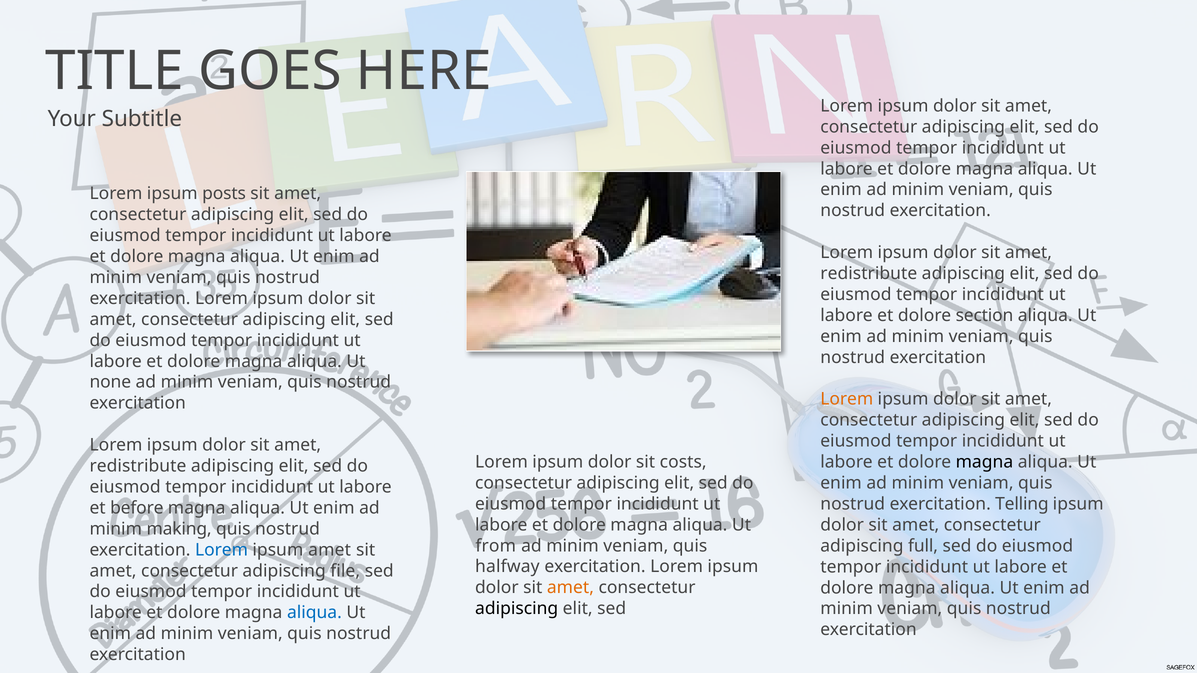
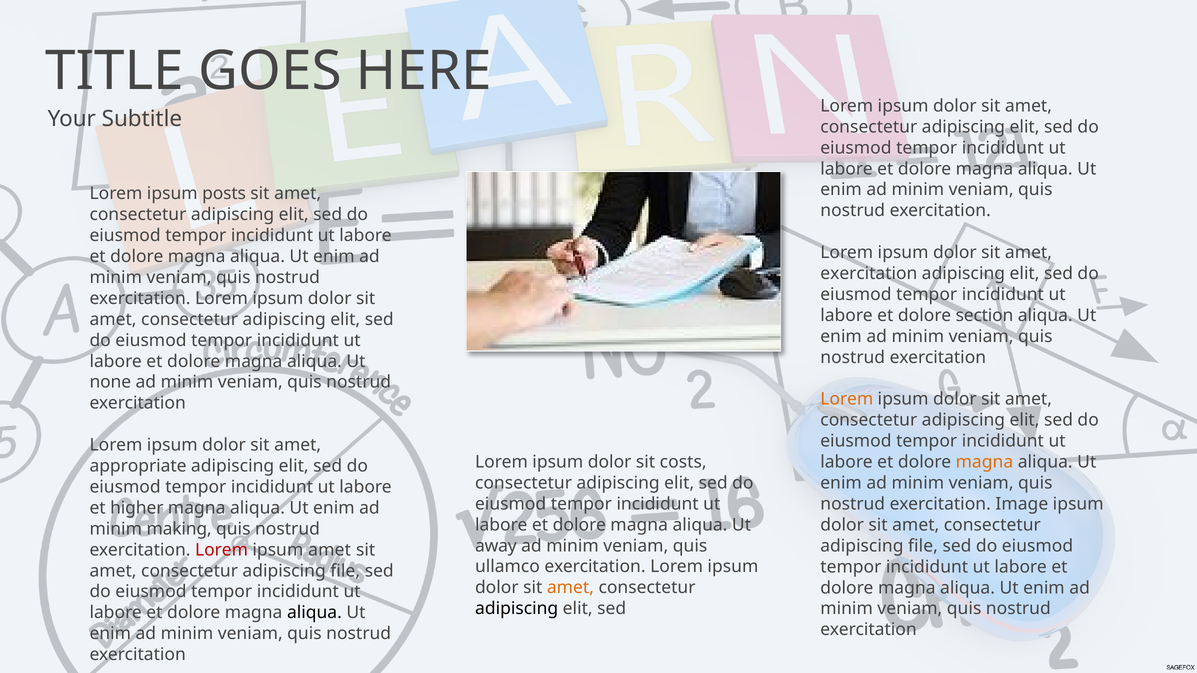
redistribute: redistribute -> exercitation (869, 274)
magna colour: black -> orange (984, 462)
redistribute: redistribute -> appropriate (138, 466)
Telling: Telling -> Image (1022, 504)
before: before -> higher (137, 508)
from: from -> away (496, 546)
full: full -> file (923, 546)
Lorem colour: blue -> red (222, 550)
halfway: halfway -> ullamco (507, 567)
aliqua colour: blue -> black (314, 613)
